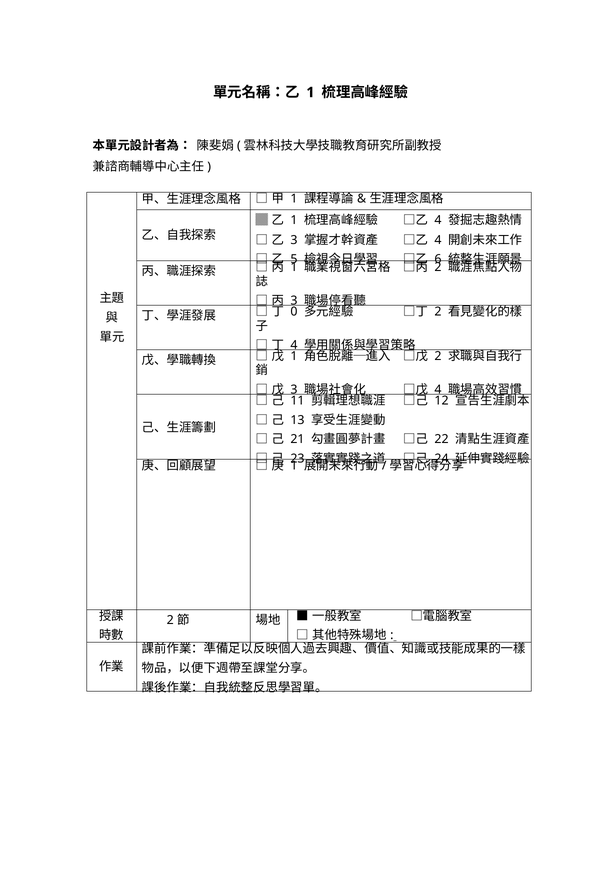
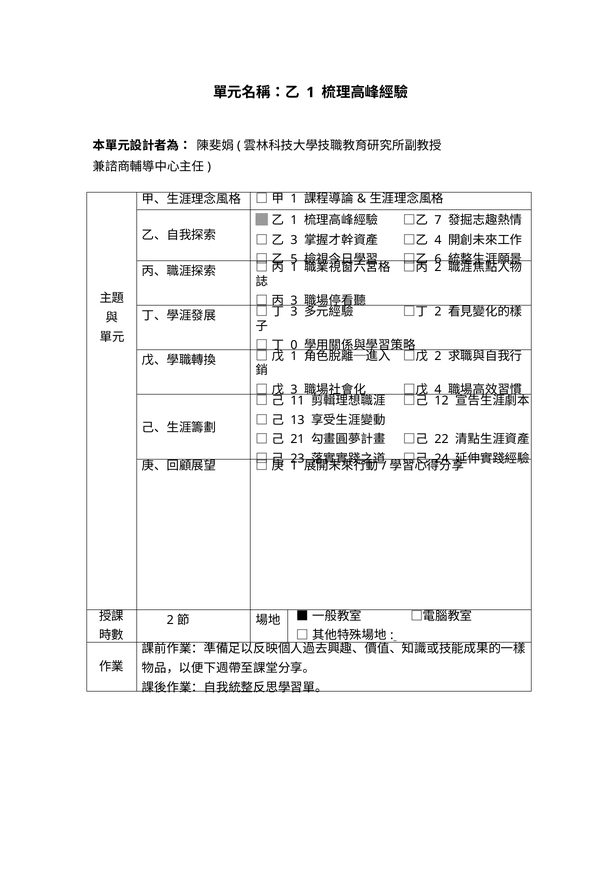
4: 4 -> 7 (438, 220)
0: 0 -> 3 (294, 312)
4: 4 -> 0 (294, 345)
